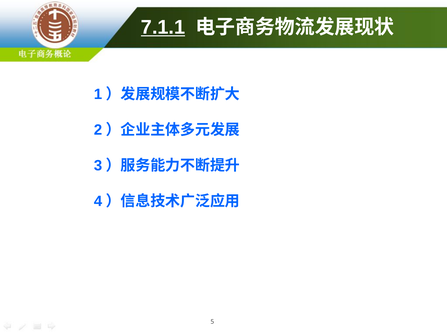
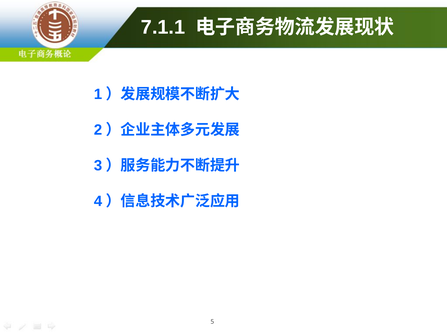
7.1.1 underline: present -> none (163, 27)
